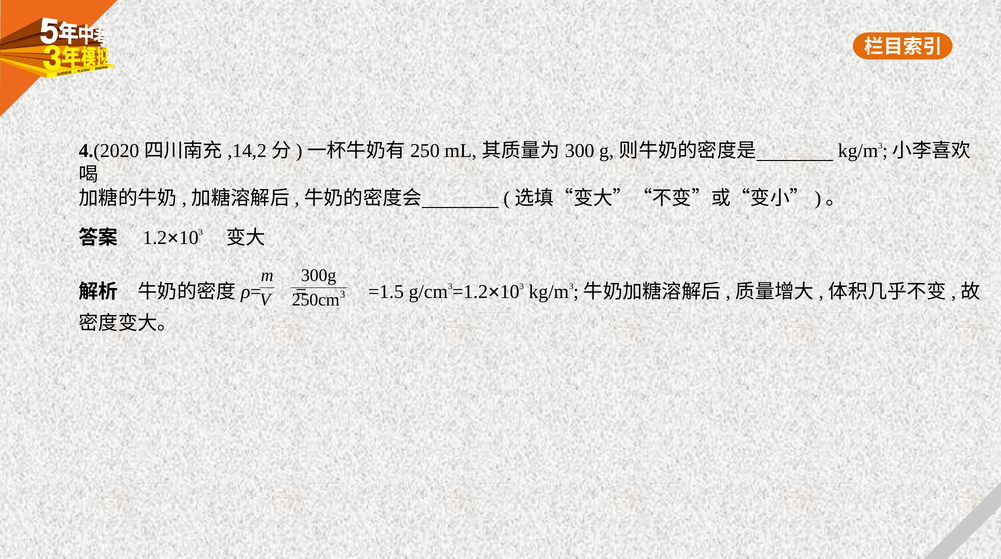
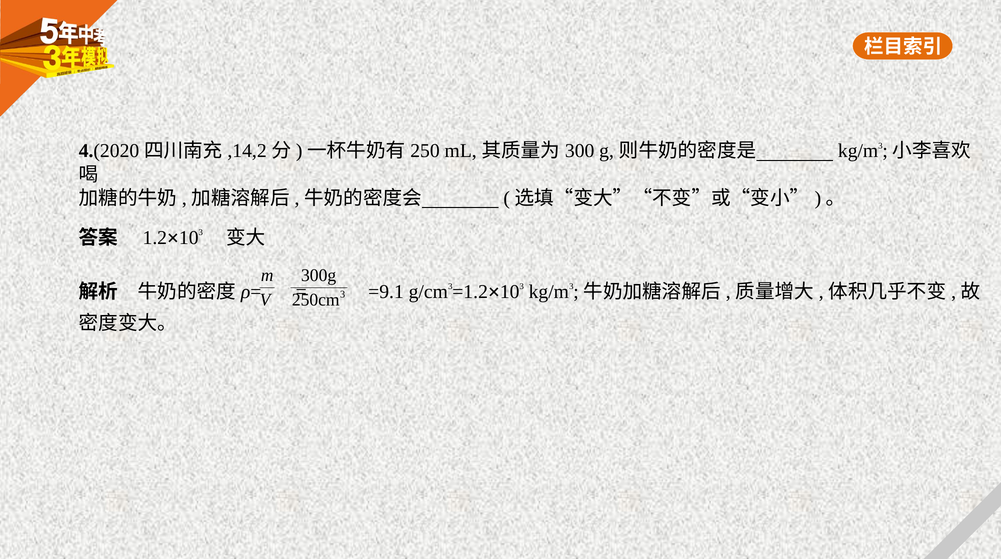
=1.5: =1.5 -> =9.1 (386, 292)
